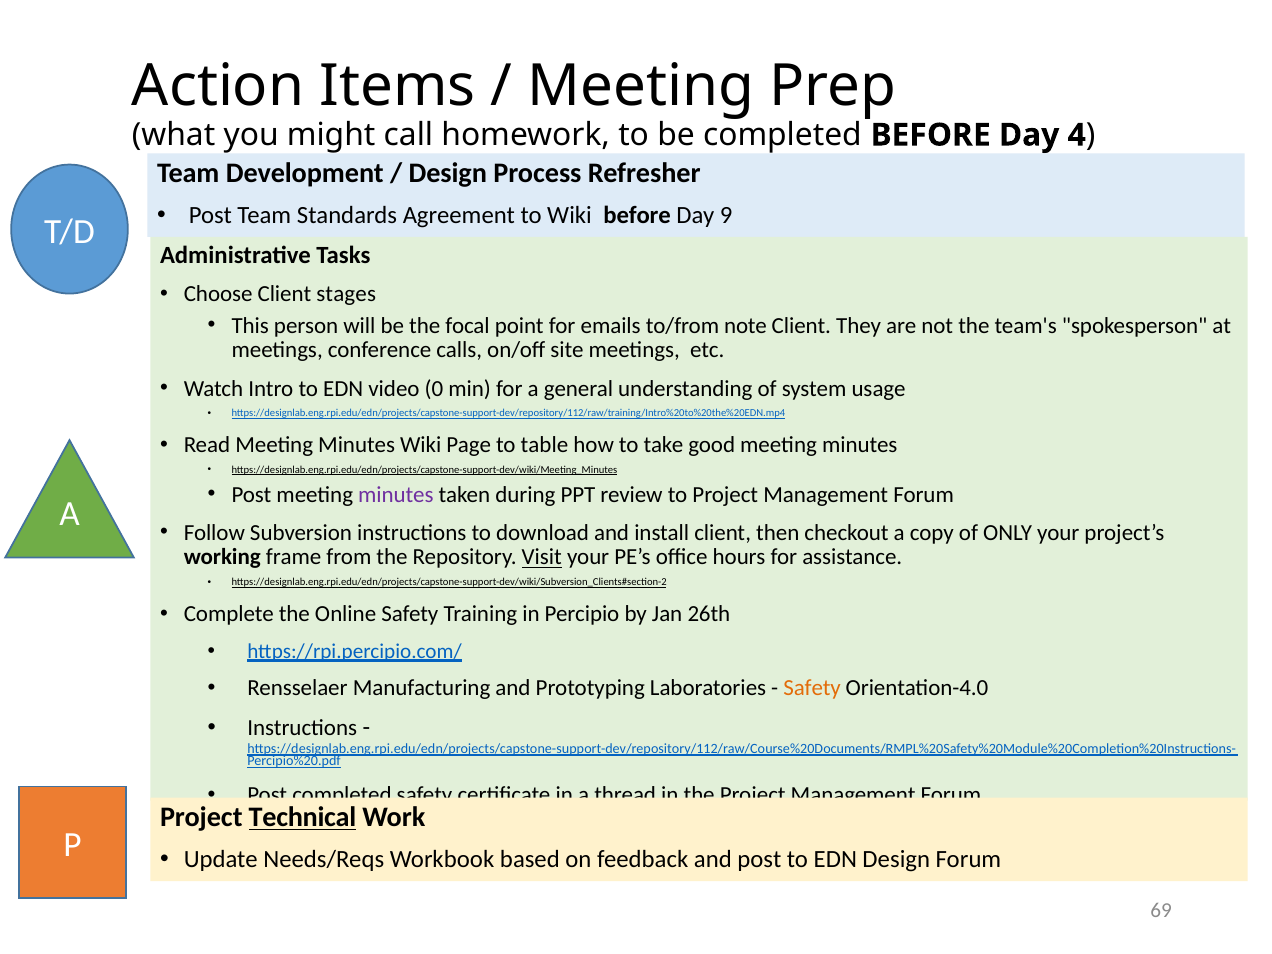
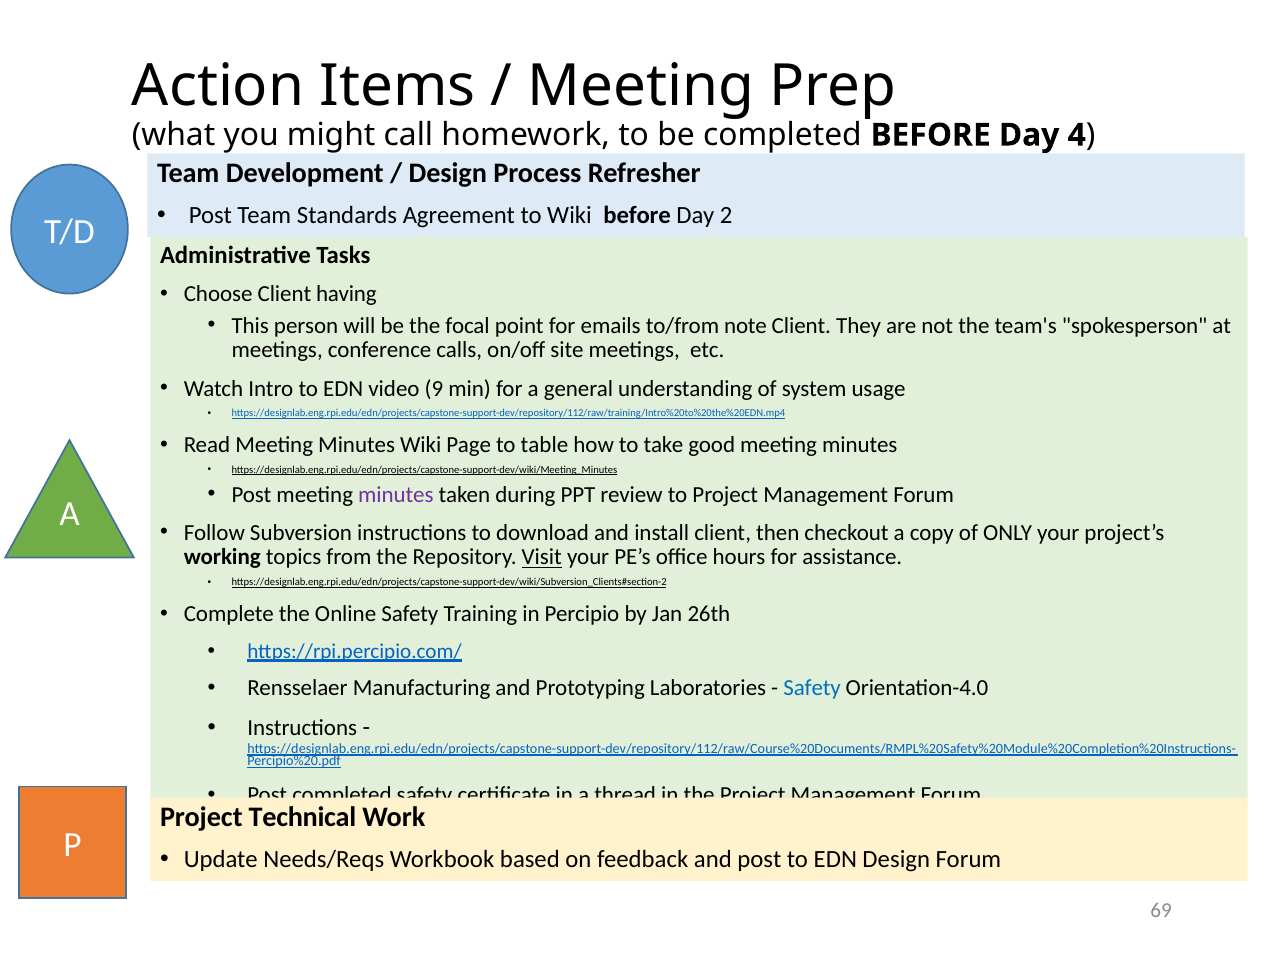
9: 9 -> 2 (726, 215)
stages: stages -> having (346, 294)
0: 0 -> 9 (434, 388)
frame: frame -> topics (294, 557)
Safety colour: orange -> blue (812, 688)
Technical underline: present -> none (303, 817)
